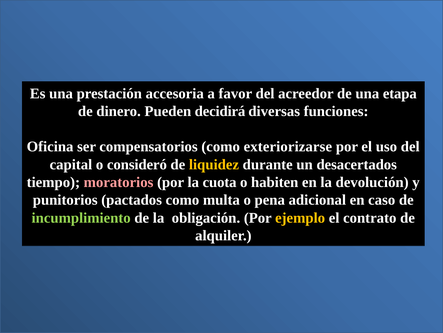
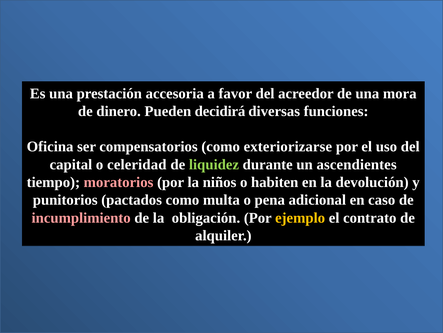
etapa: etapa -> mora (400, 93)
consideró: consideró -> celeridad (137, 164)
liquidez colour: yellow -> light green (214, 164)
desacertados: desacertados -> ascendientes (357, 164)
cuota: cuota -> niños (220, 182)
incumplimiento colour: light green -> pink (81, 217)
